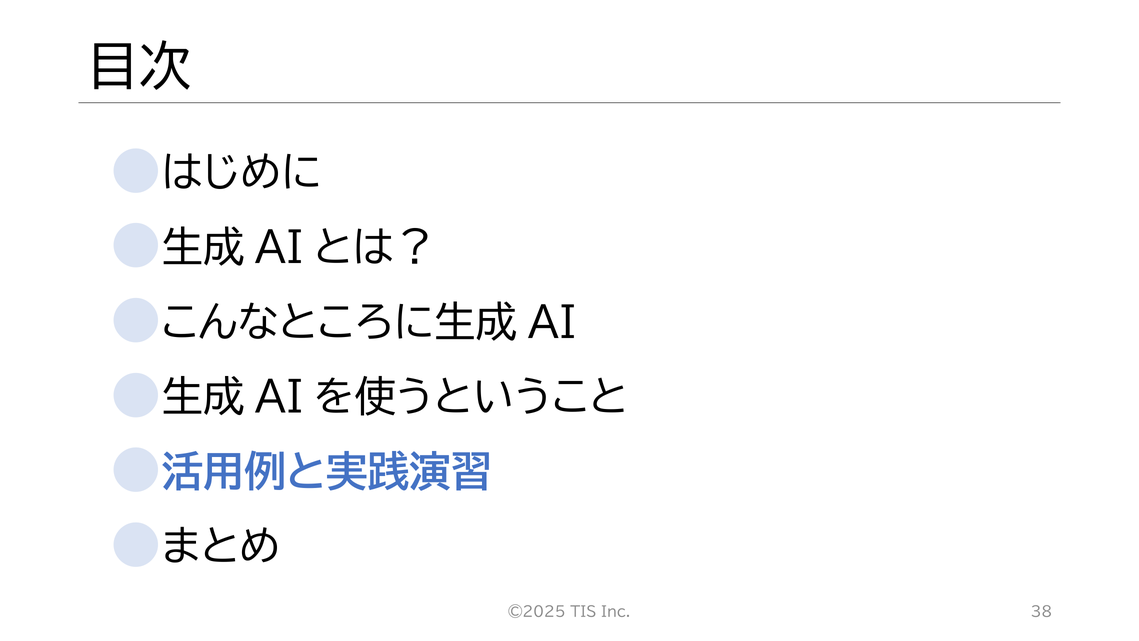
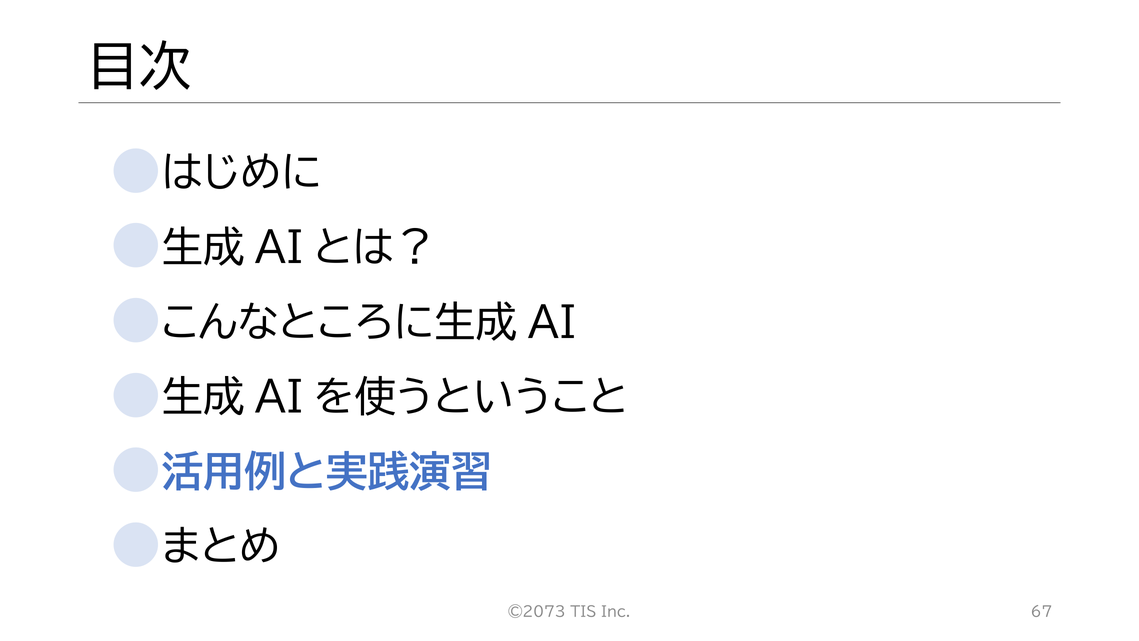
©2025: ©2025 -> ©2073 (537, 612)
38: 38 -> 67 (1041, 612)
